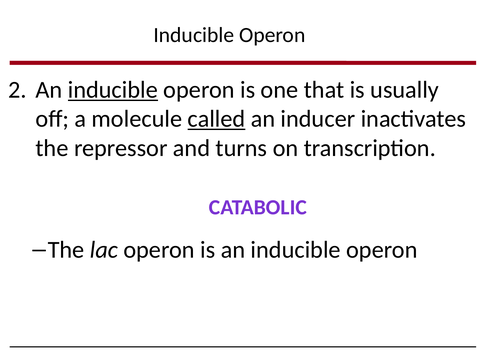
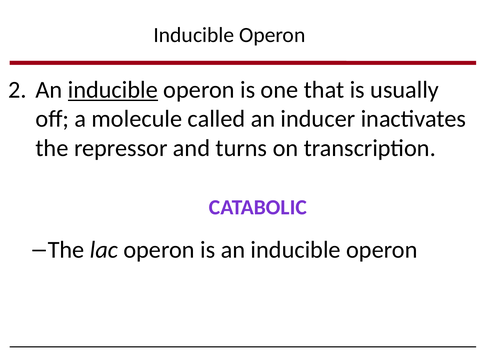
called underline: present -> none (216, 119)
